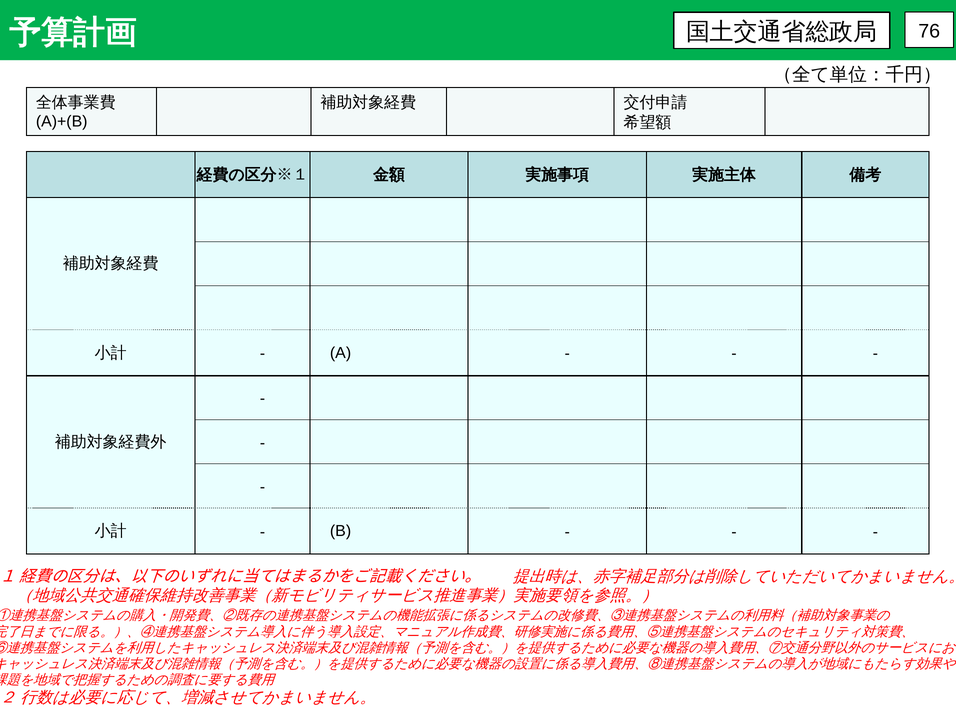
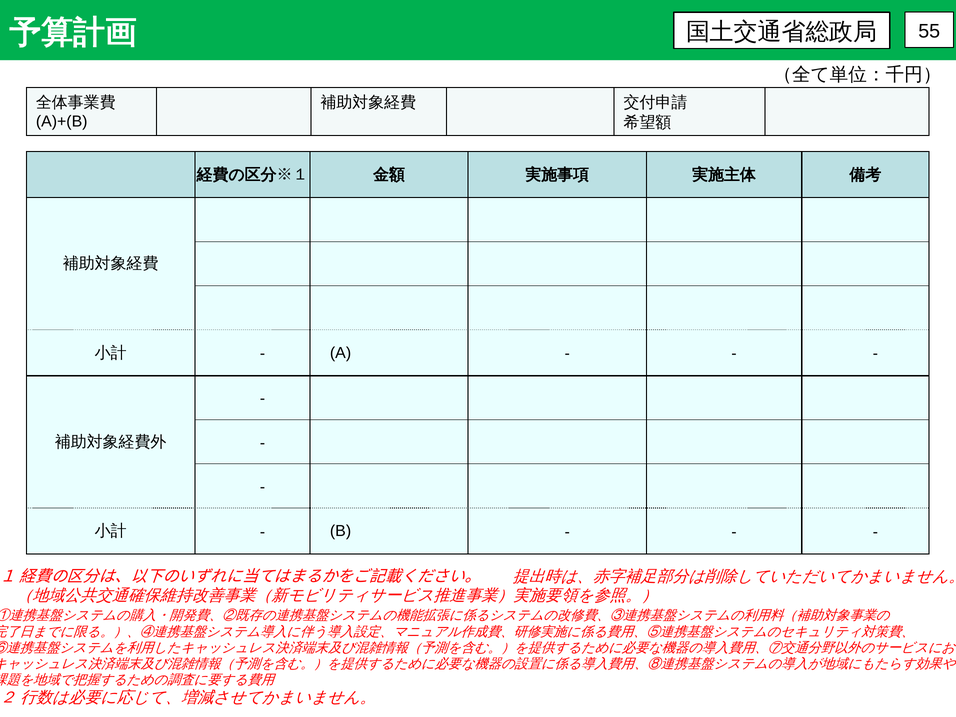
76: 76 -> 55 (929, 31)
